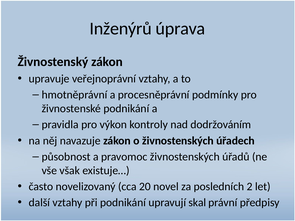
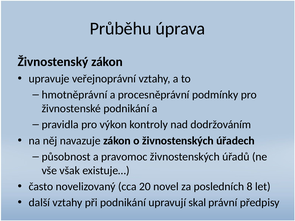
Inženýrů: Inženýrů -> Průběhu (121, 29)
2: 2 -> 8 (250, 187)
